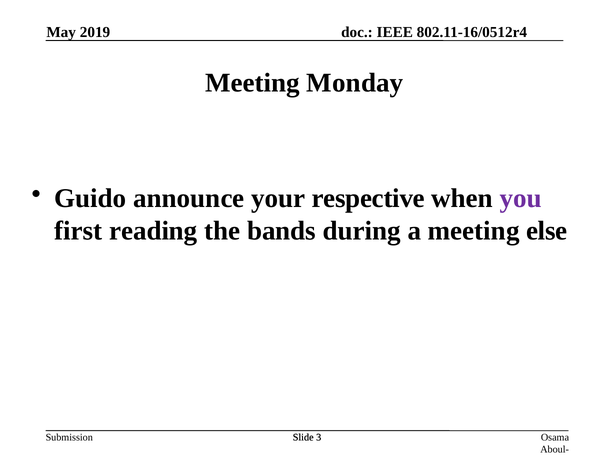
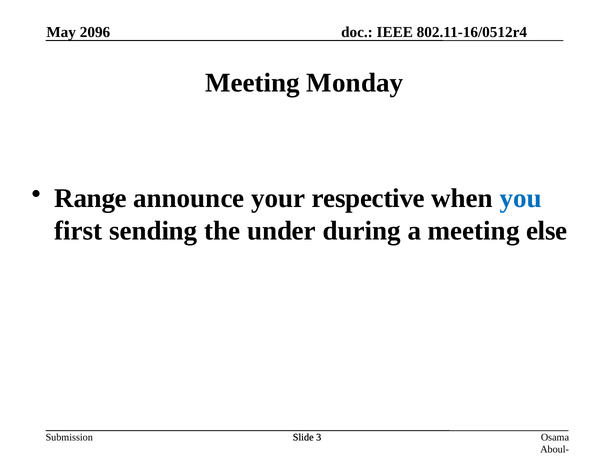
2019: 2019 -> 2096 (95, 32)
Guido: Guido -> Range (91, 199)
you colour: purple -> blue (521, 199)
reading: reading -> sending (153, 231)
bands: bands -> under (281, 231)
